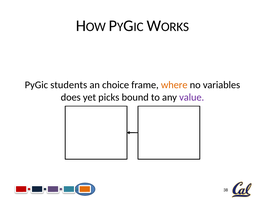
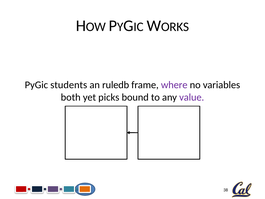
choice: choice -> ruledb (116, 85)
where colour: orange -> purple (174, 85)
does: does -> both (71, 97)
